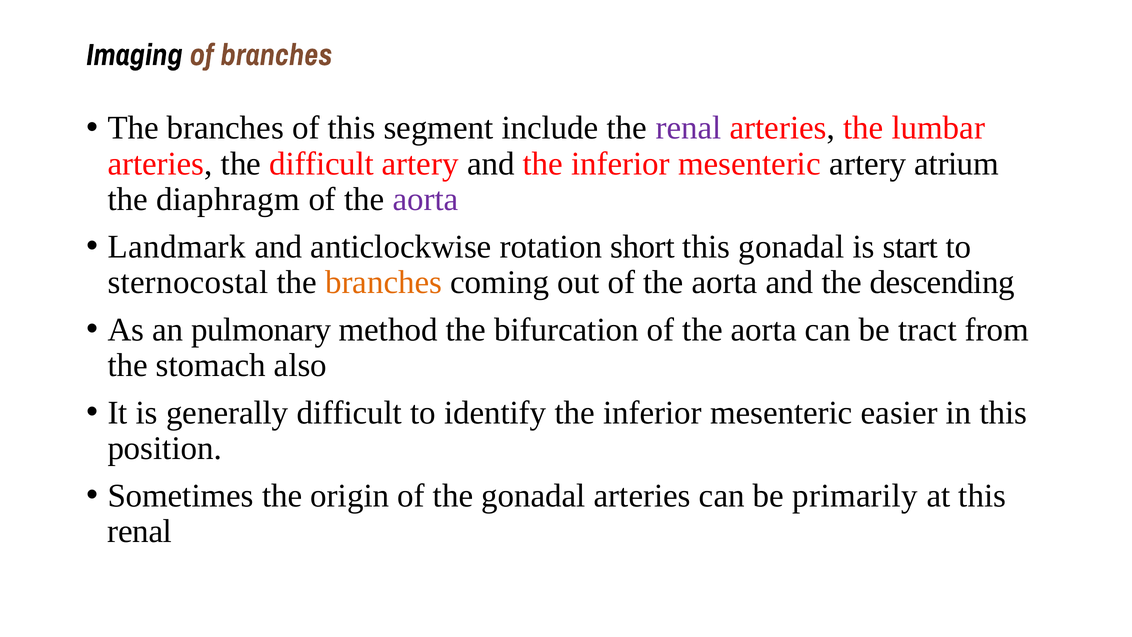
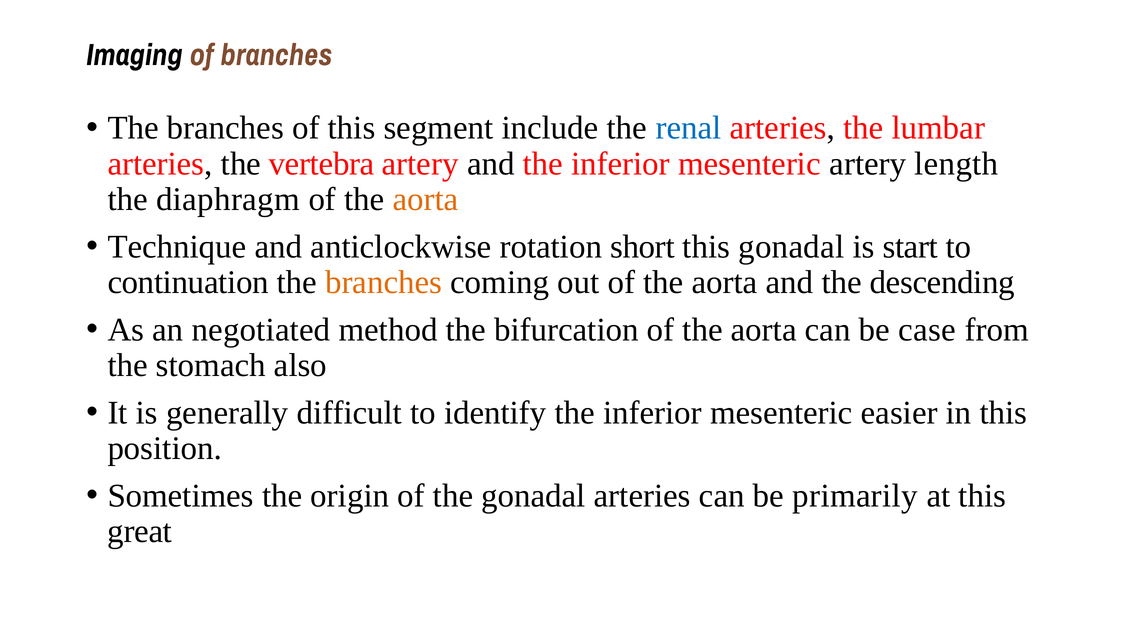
renal colour: purple -> blue (689, 128)
the difficult: difficult -> vertebra (322, 164)
atrium: atrium -> length (956, 164)
aorta colour: purple -> orange (426, 199)
Landmark: Landmark -> Technique (177, 247)
sternocostal: sternocostal -> continuation (188, 282)
pulmonary: pulmonary -> negotiated (261, 330)
tract: tract -> case (927, 330)
renal: renal -> great (140, 531)
